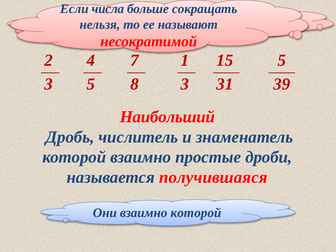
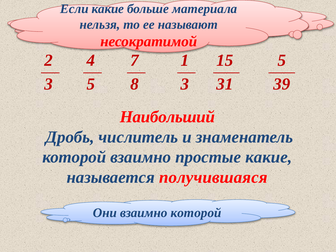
Если числа: числа -> какие (108, 9)
сокращать: сокращать -> материала (205, 9)
простые дроби: дроби -> какие (269, 157)
